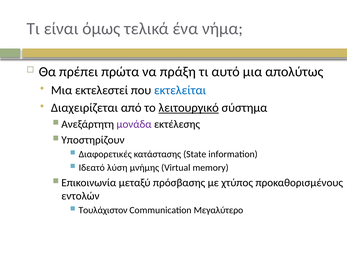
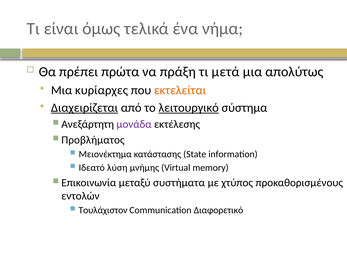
αυτό: αυτό -> μετά (226, 72)
εκτελεστεί: εκτελεστεί -> κυρίαρχες (101, 90)
εκτελείται colour: blue -> orange (180, 90)
Διαχειρίζεται underline: none -> present (85, 108)
Υποστηρίζουν: Υποστηρίζουν -> Προβλήματος (93, 140)
Διαφορετικές: Διαφορετικές -> Μειονέκτημα (105, 154)
πρόσβασης: πρόσβασης -> συστήματα (179, 183)
Μεγαλύτερο: Μεγαλύτερο -> Διαφορετικό (218, 210)
